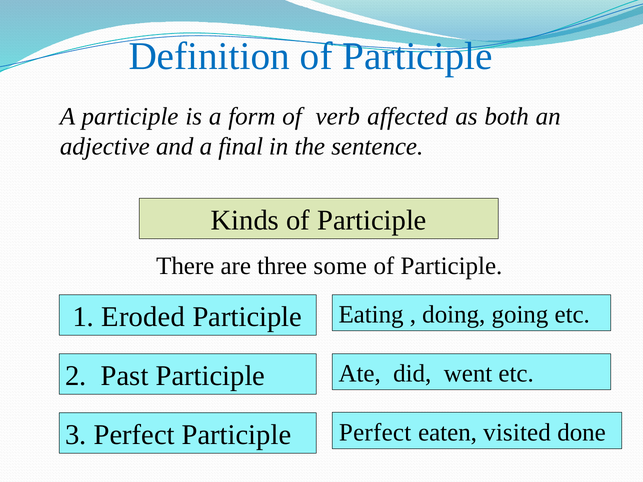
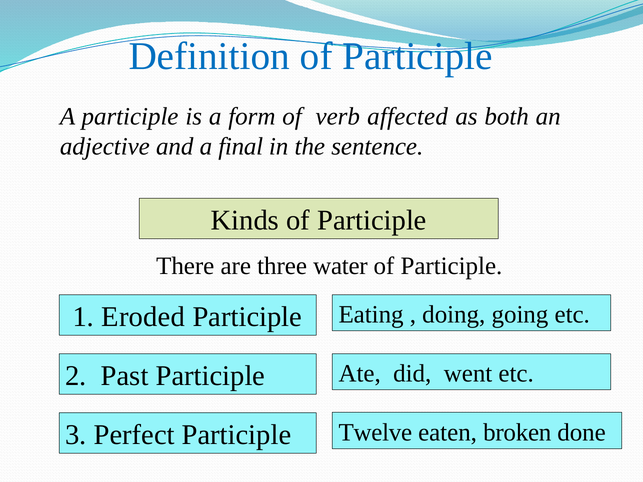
some: some -> water (340, 266)
Perfect: Perfect -> Twelve (375, 432)
visited: visited -> broken (517, 432)
